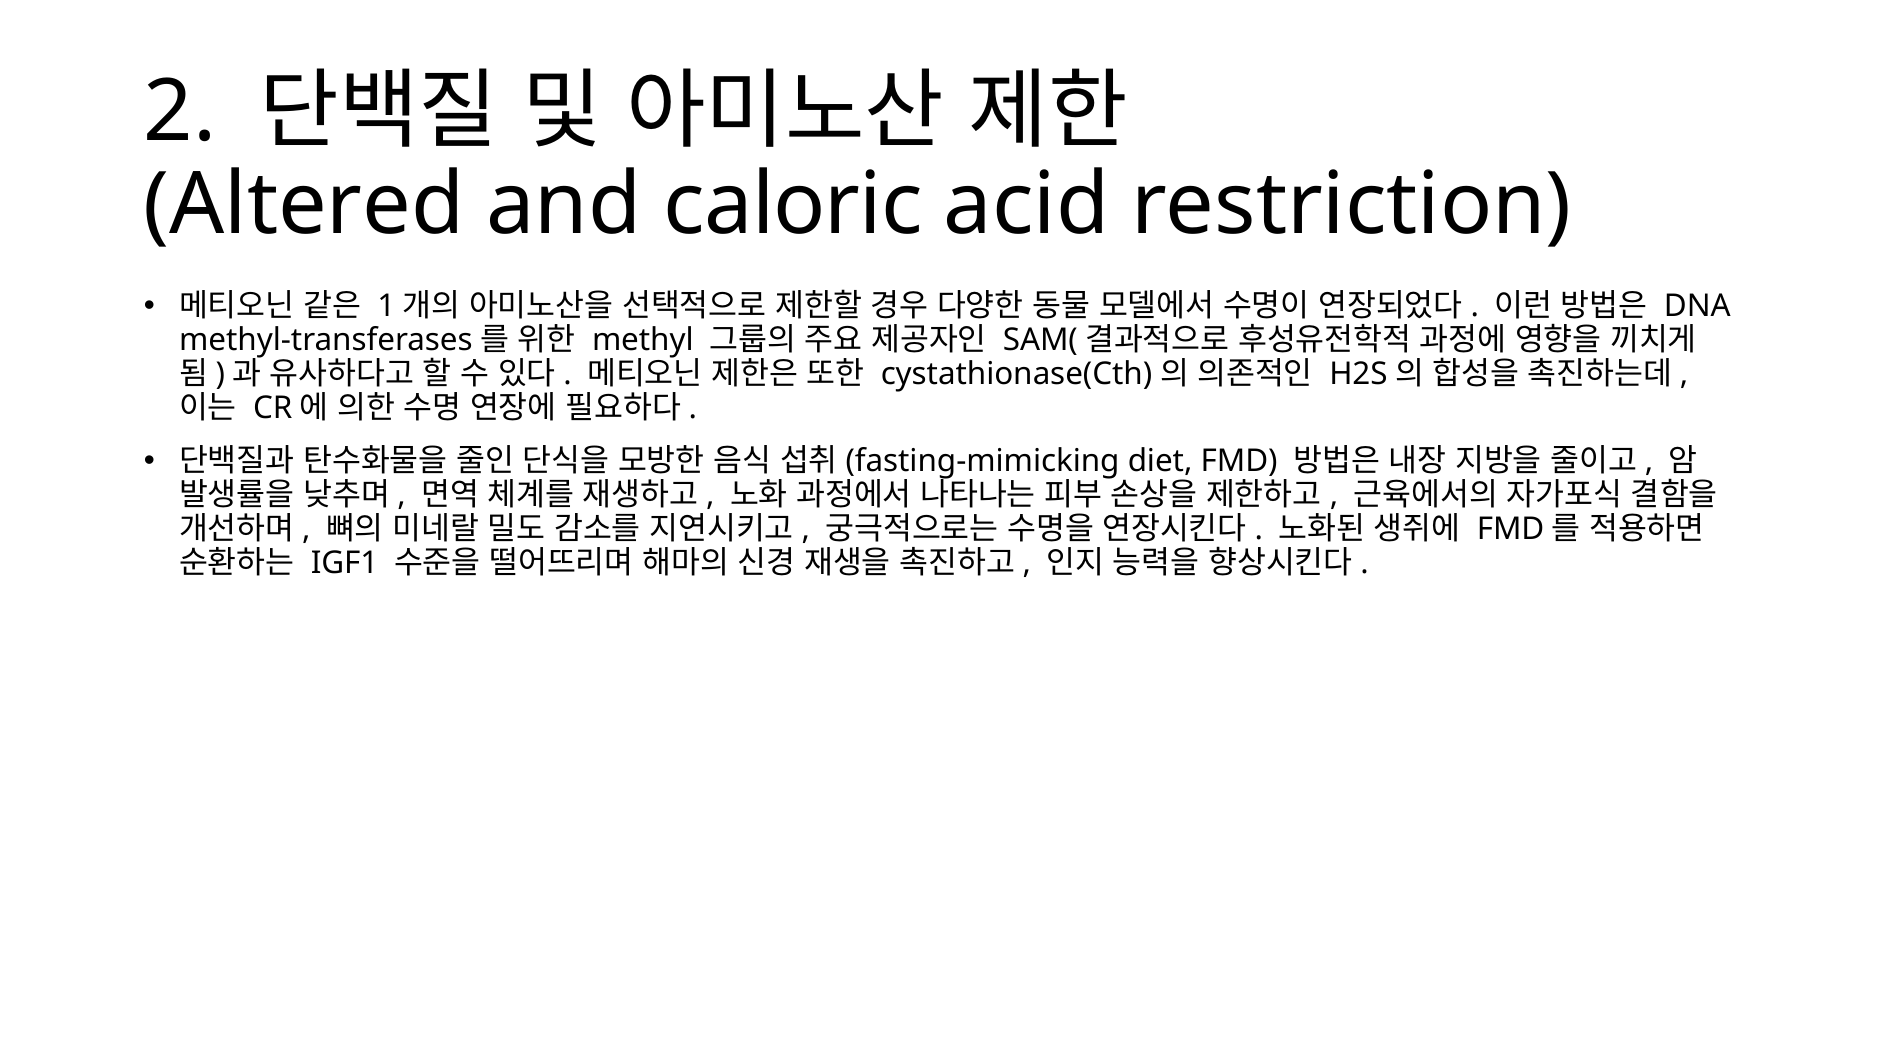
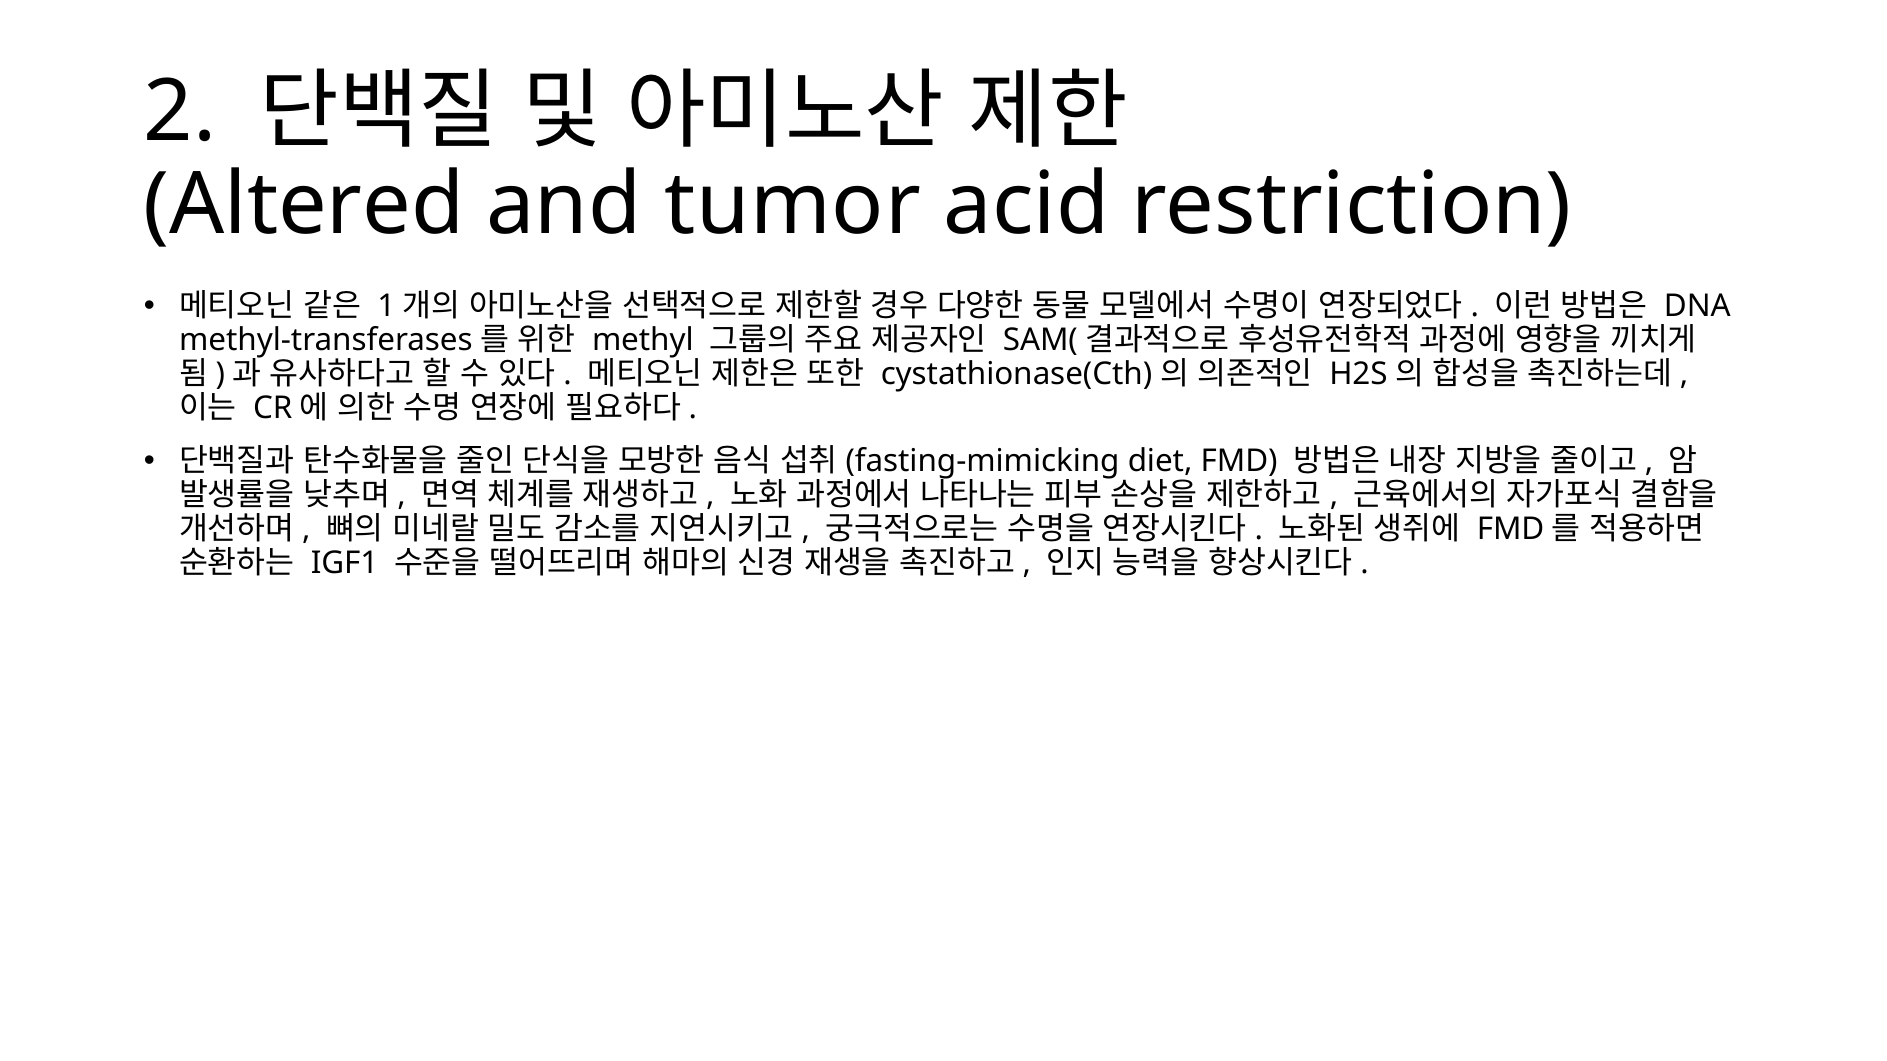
caloric: caloric -> tumor (792, 205)
